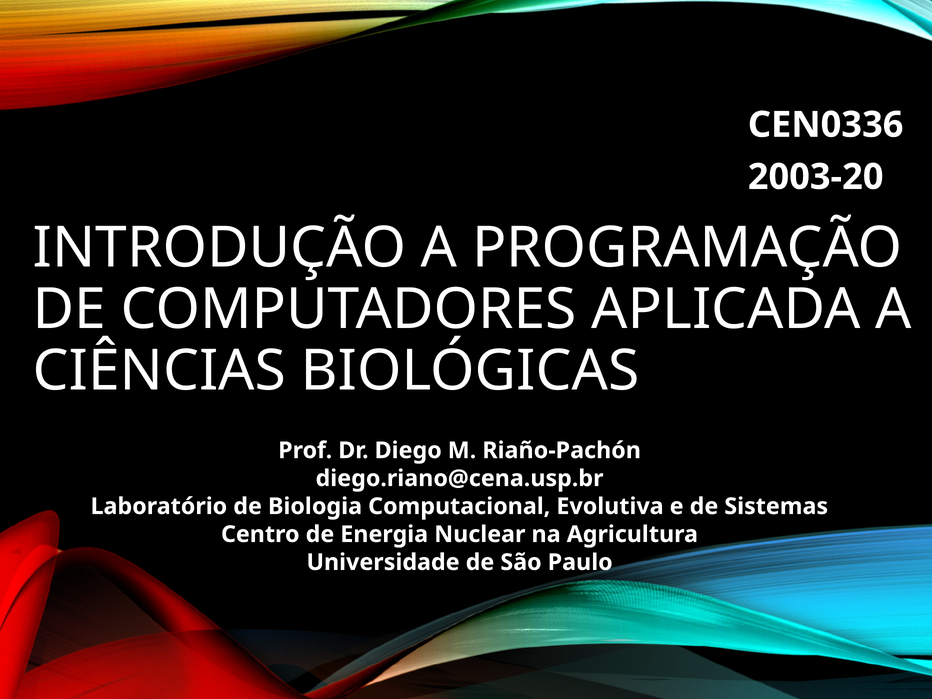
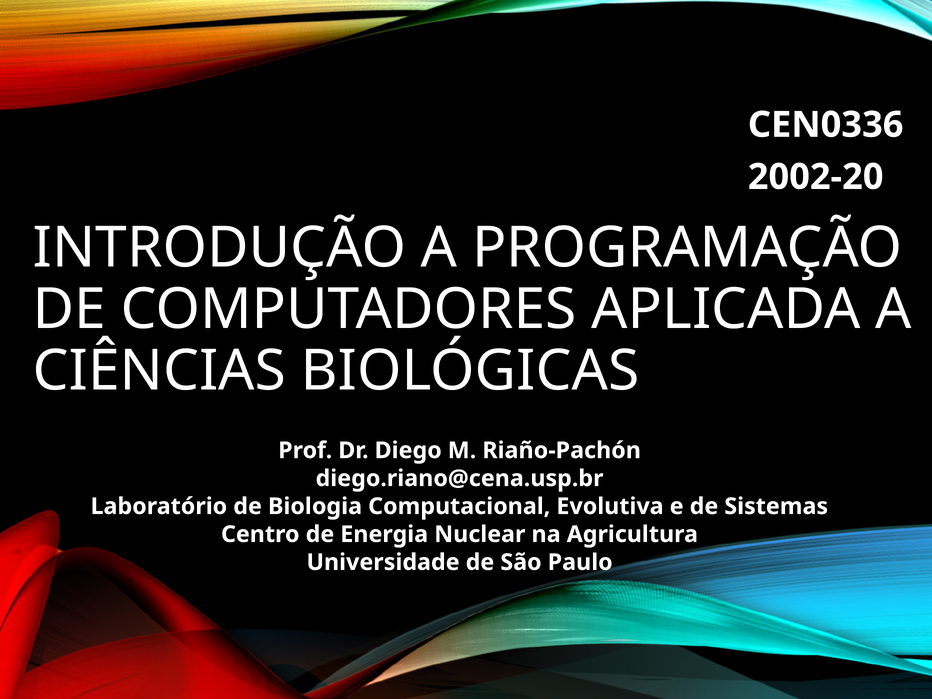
2003-20: 2003-20 -> 2002-20 (816, 177)
